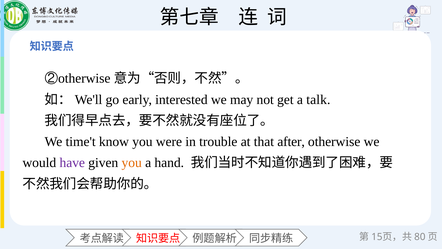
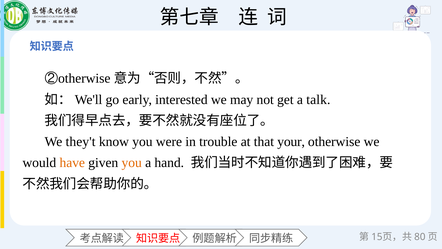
time't: time't -> they't (81, 142)
after: after -> your (291, 142)
have colour: purple -> orange (72, 163)
